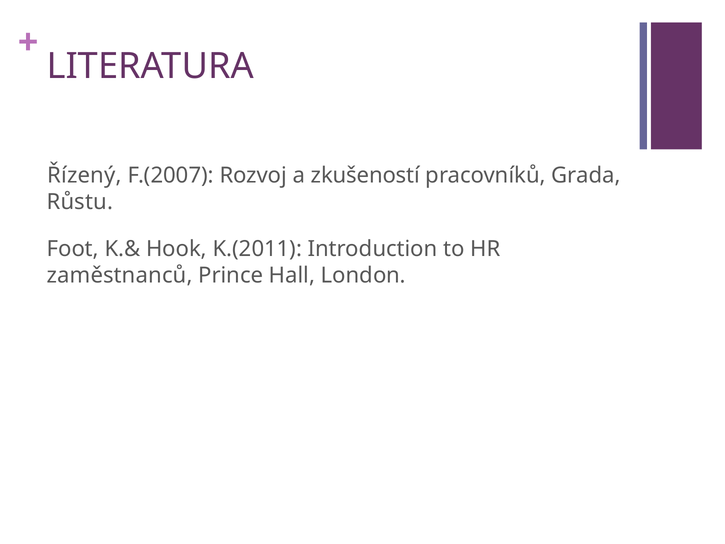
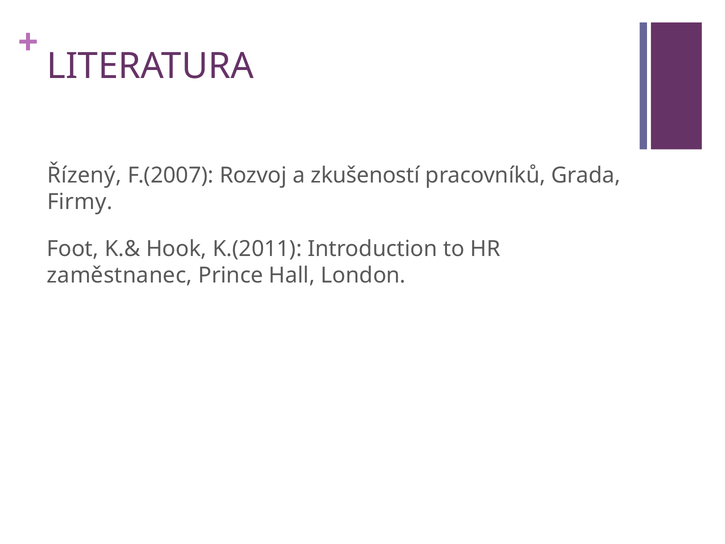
Růstu: Růstu -> Firmy (80, 202)
zaměstnanců: zaměstnanců -> zaměstnanec (120, 275)
